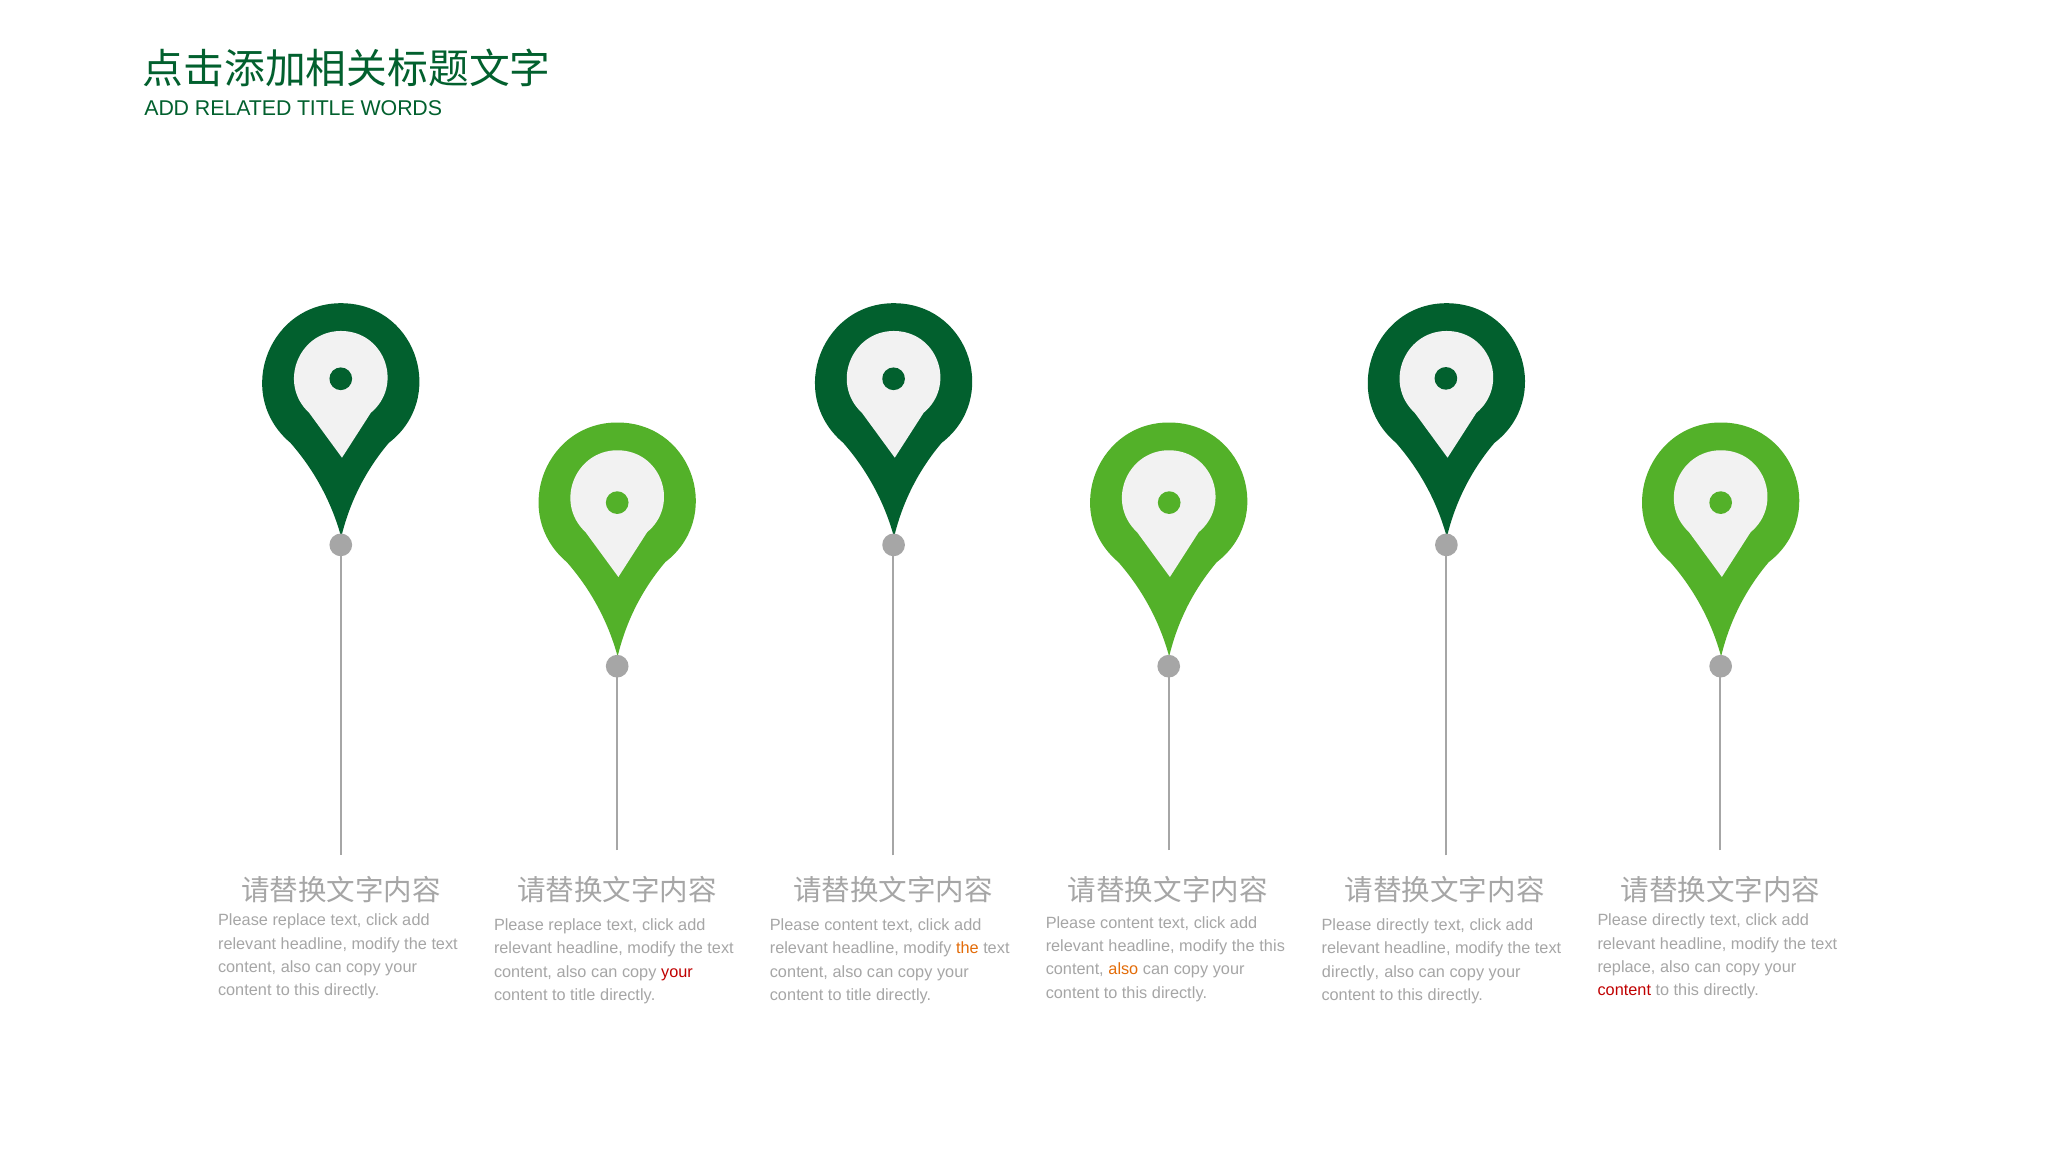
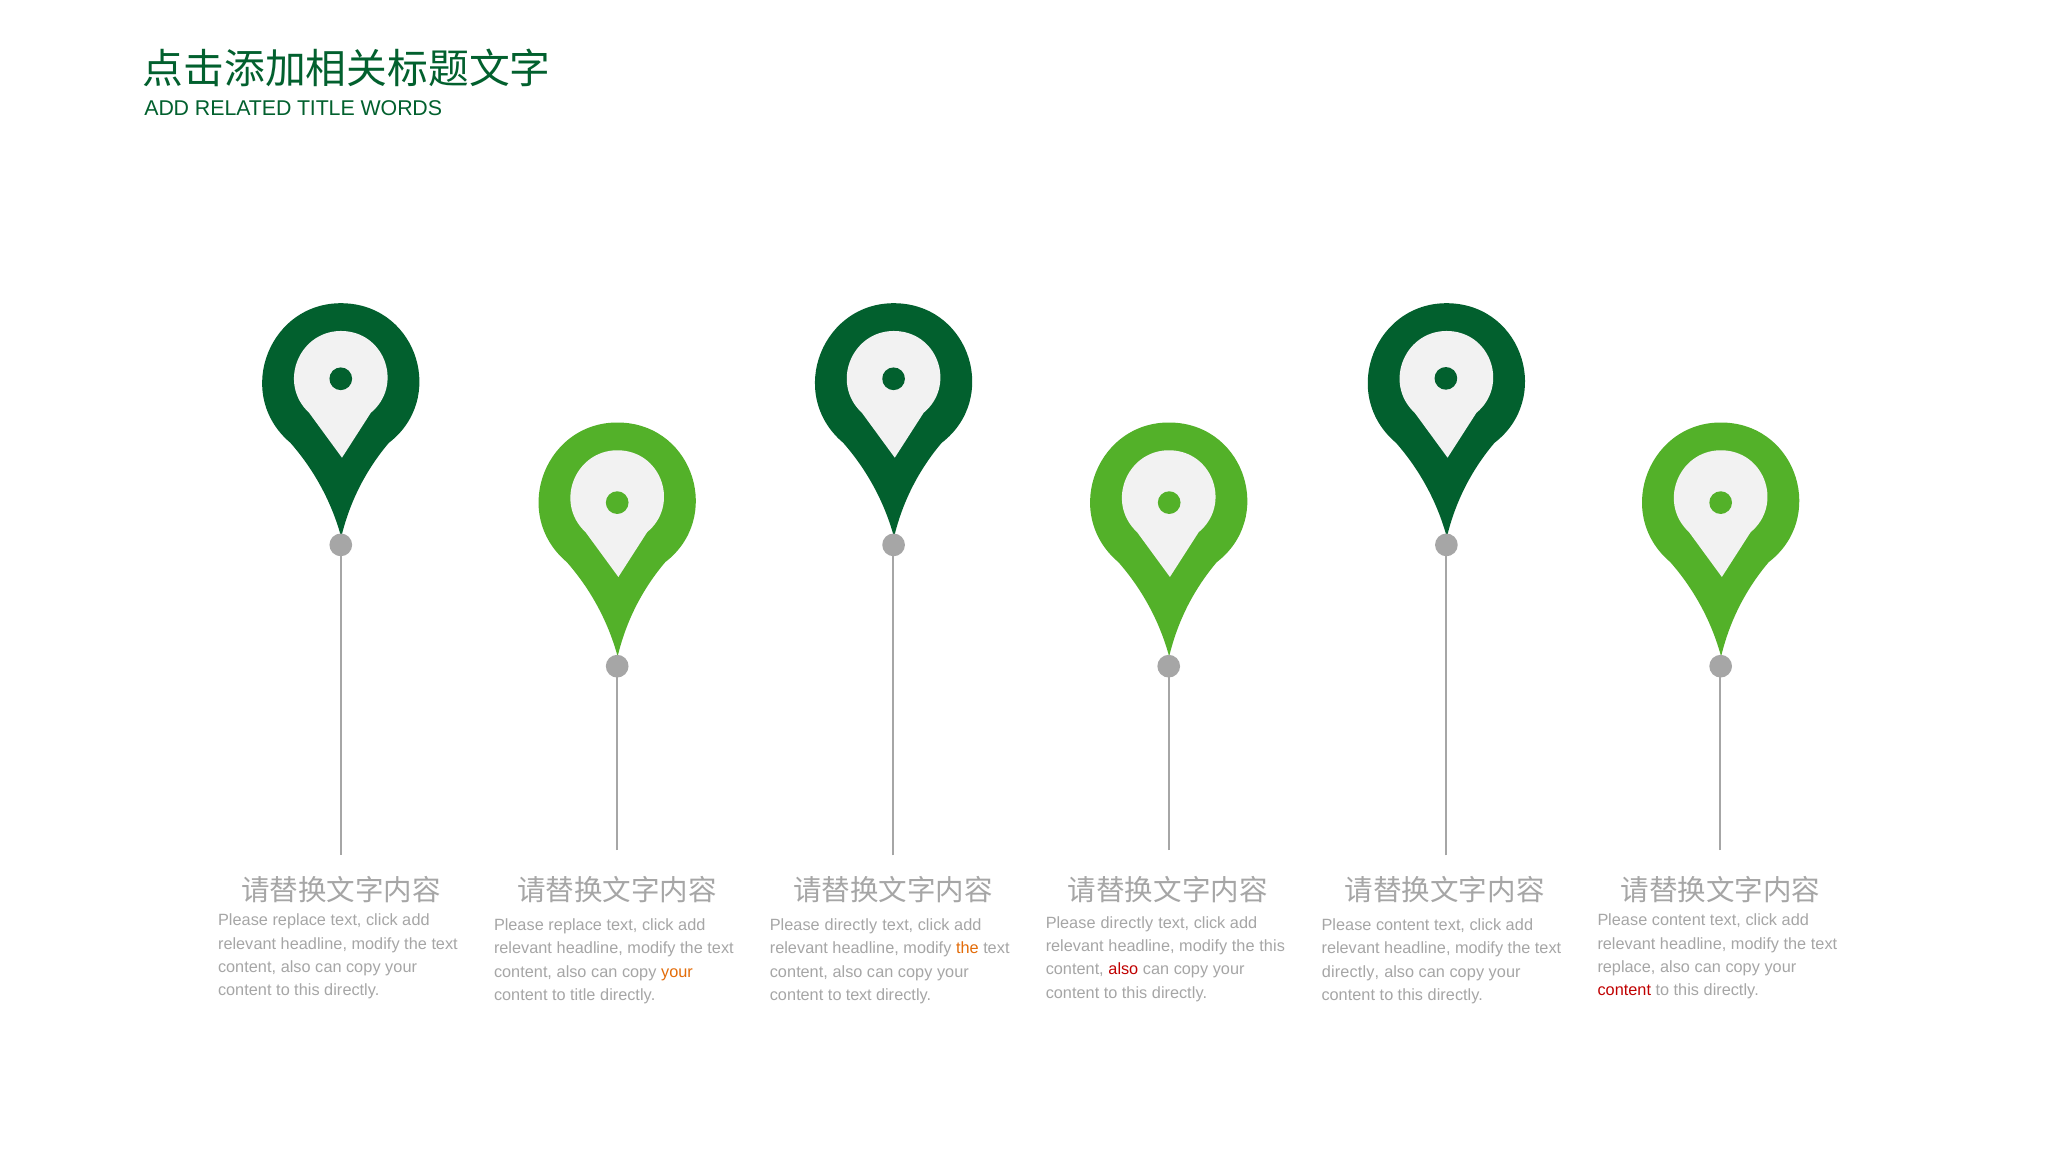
directly: directly -> content (1679, 920)
content: content -> directly (1127, 923)
content: content -> directly (851, 925)
directly: directly -> content (1403, 925)
also colour: orange -> red (1123, 969)
your colour: red -> orange (677, 972)
title: title -> text (859, 995)
